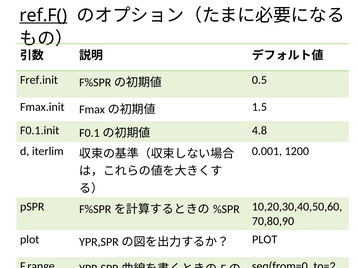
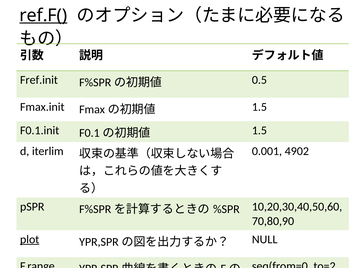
4.8: 4.8 -> 1.5 (259, 131)
1200: 1200 -> 4902 (297, 152)
plot underline: none -> present (30, 240)
PLOT: PLOT -> NULL (265, 240)
